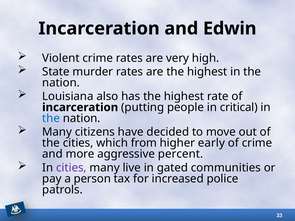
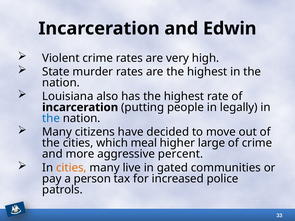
critical: critical -> legally (239, 107)
from: from -> meal (144, 143)
early: early -> large (212, 143)
cities colour: purple -> orange (71, 168)
